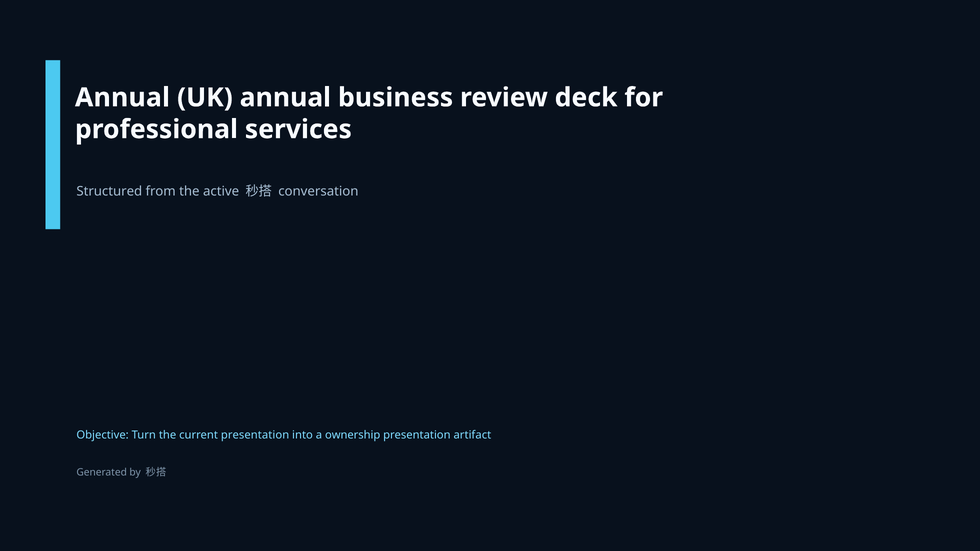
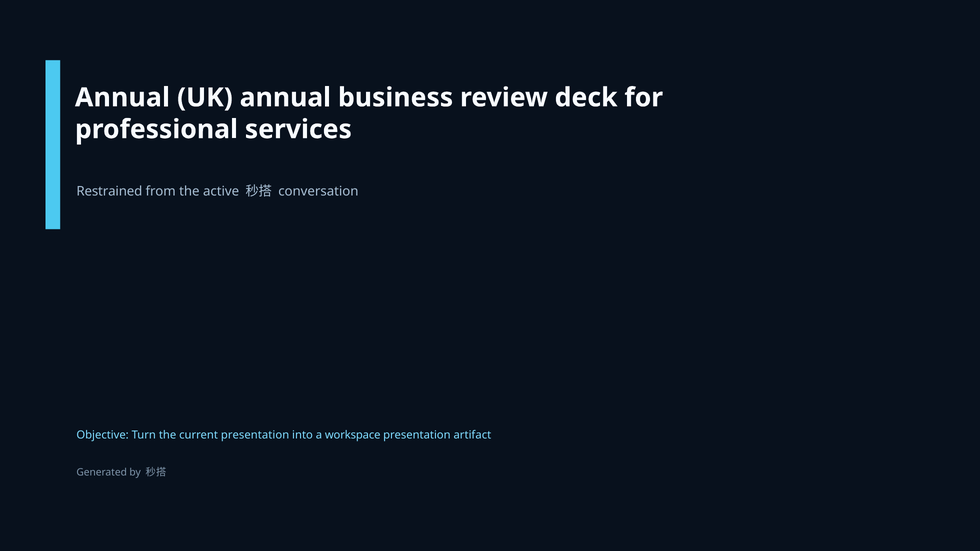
Structured: Structured -> Restrained (109, 191)
ownership: ownership -> workspace (353, 435)
